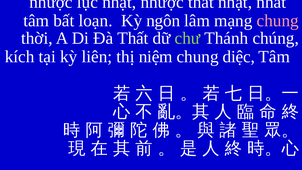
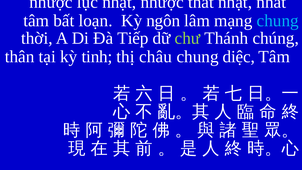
chung colour: pink -> light blue (278, 21)
Đà Thất: Thất -> Tiếp (133, 38)
kích: kích -> thân (20, 57)
liên: liên -> tinh (97, 57)
niệm: niệm -> châu (156, 57)
